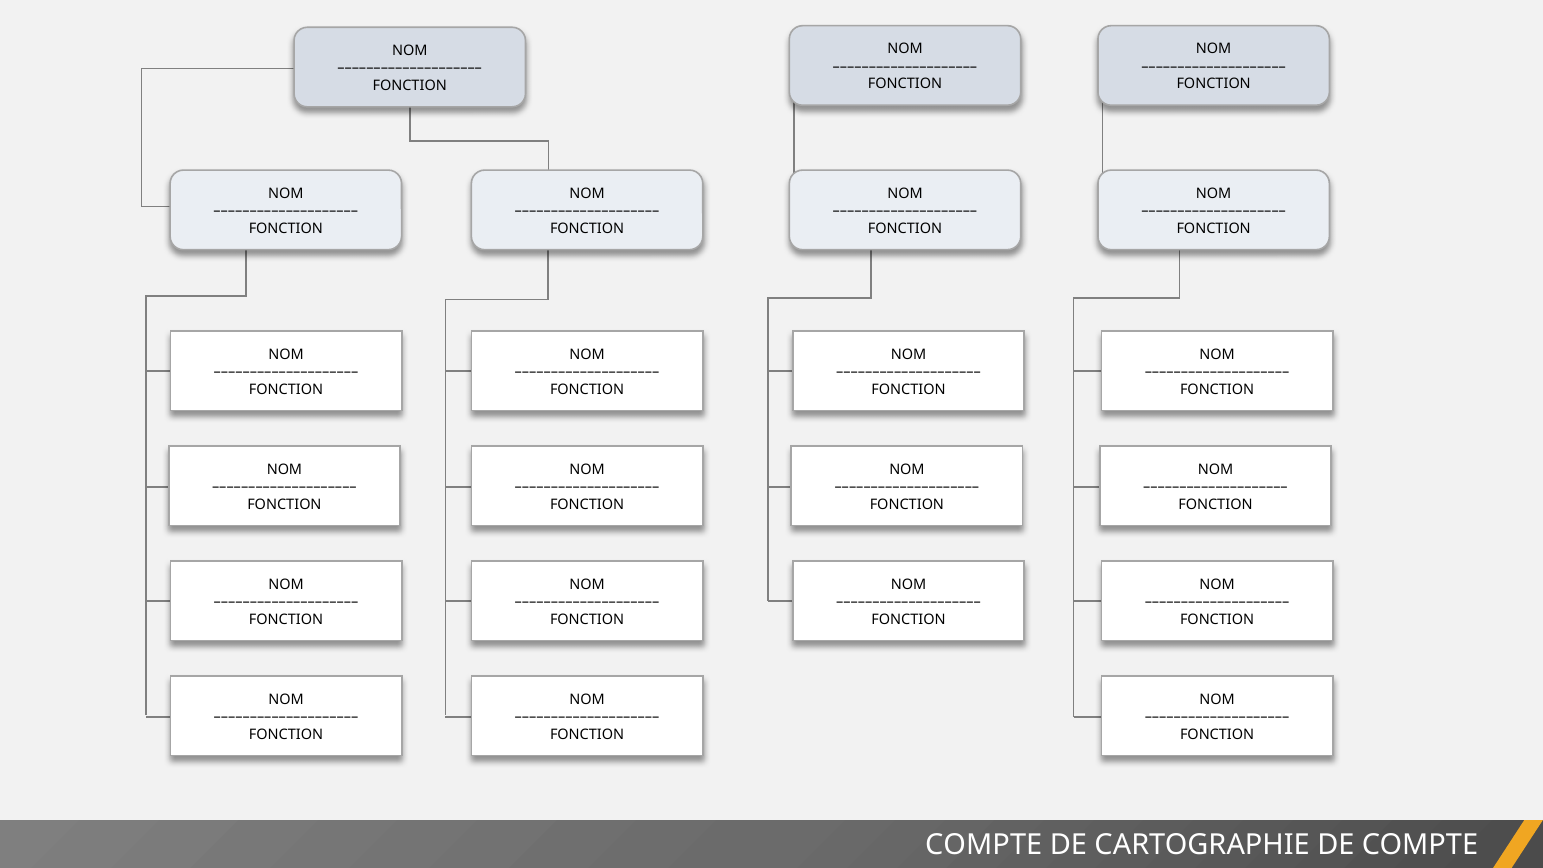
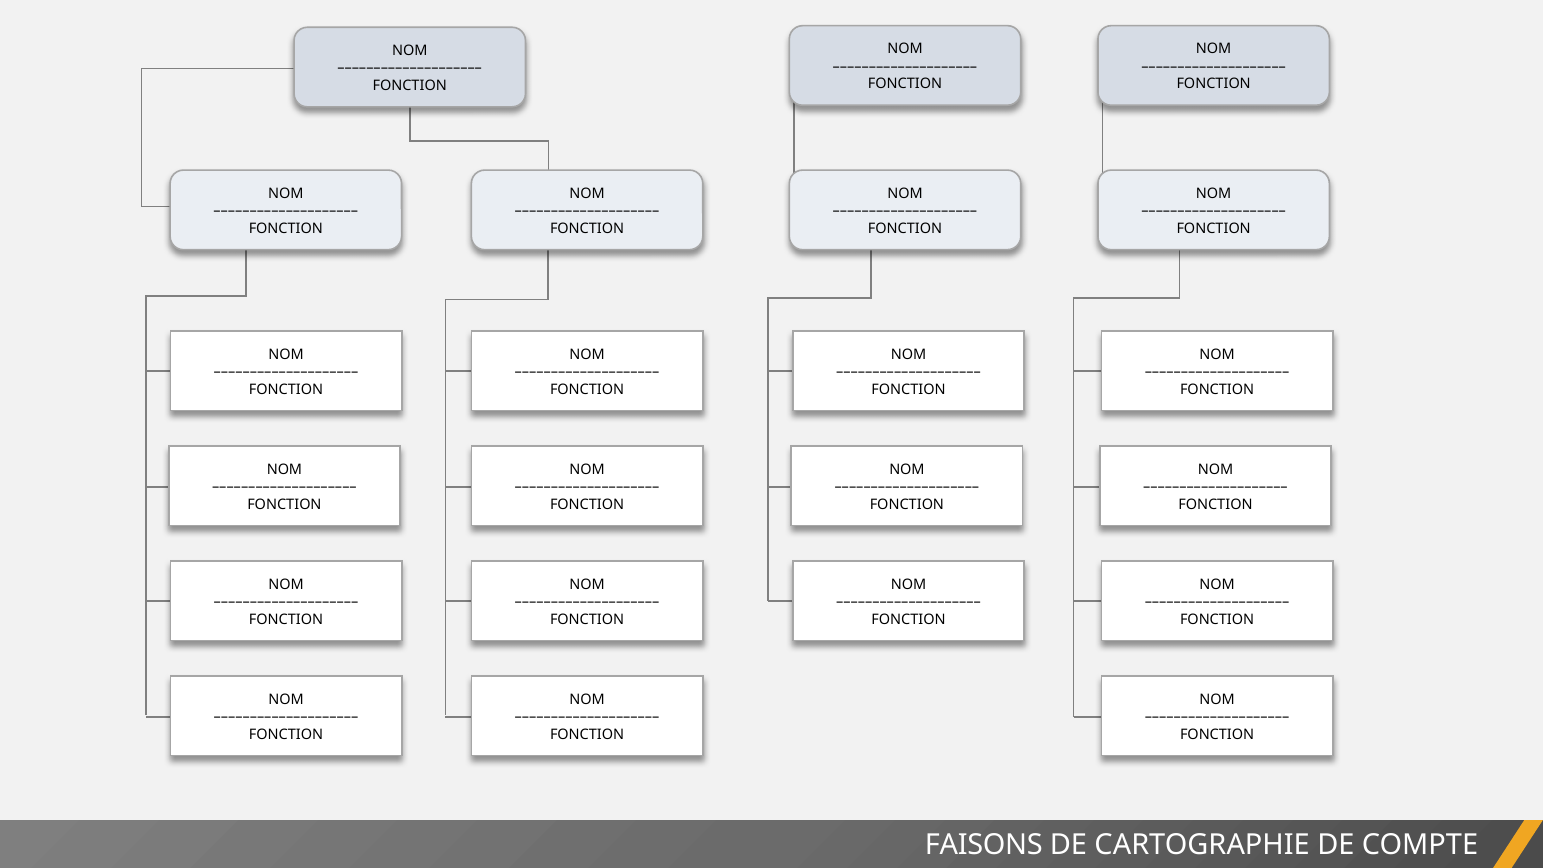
COMPTE: COMPTE -> FAISONS (984, 845)
